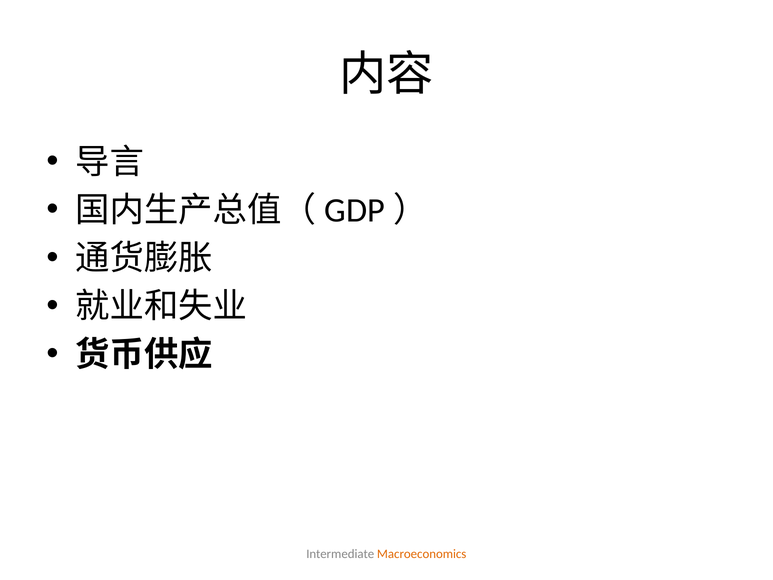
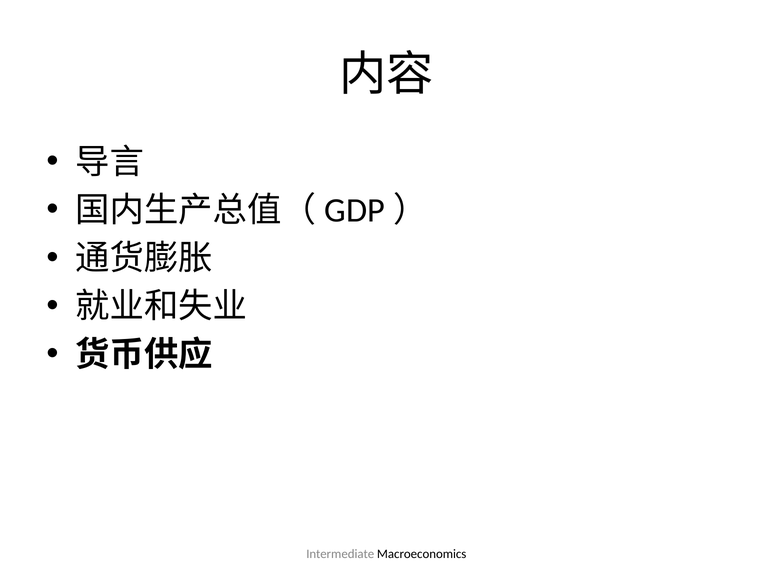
Macroeconomics colour: orange -> black (422, 554)
